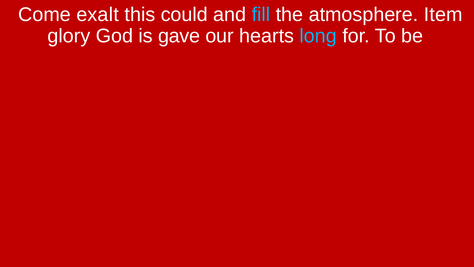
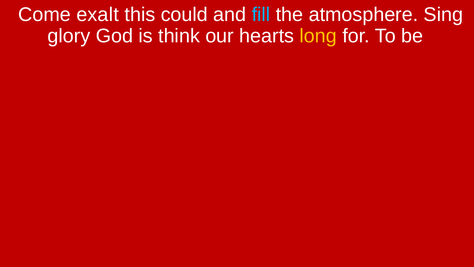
Item: Item -> Sing (443, 15)
gave: gave -> think (179, 36)
long colour: light blue -> yellow (318, 36)
